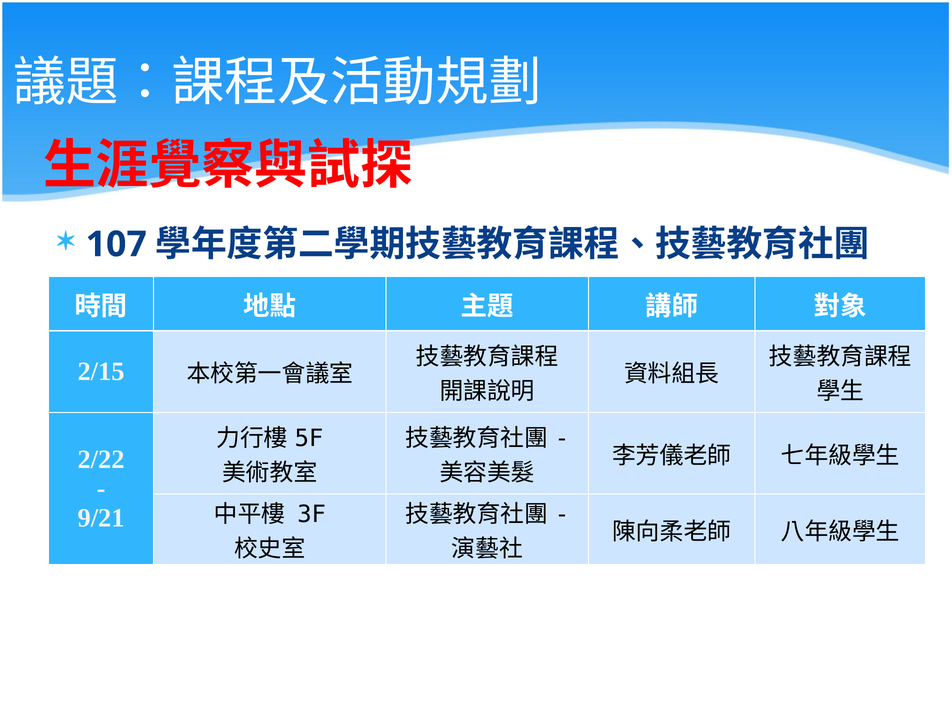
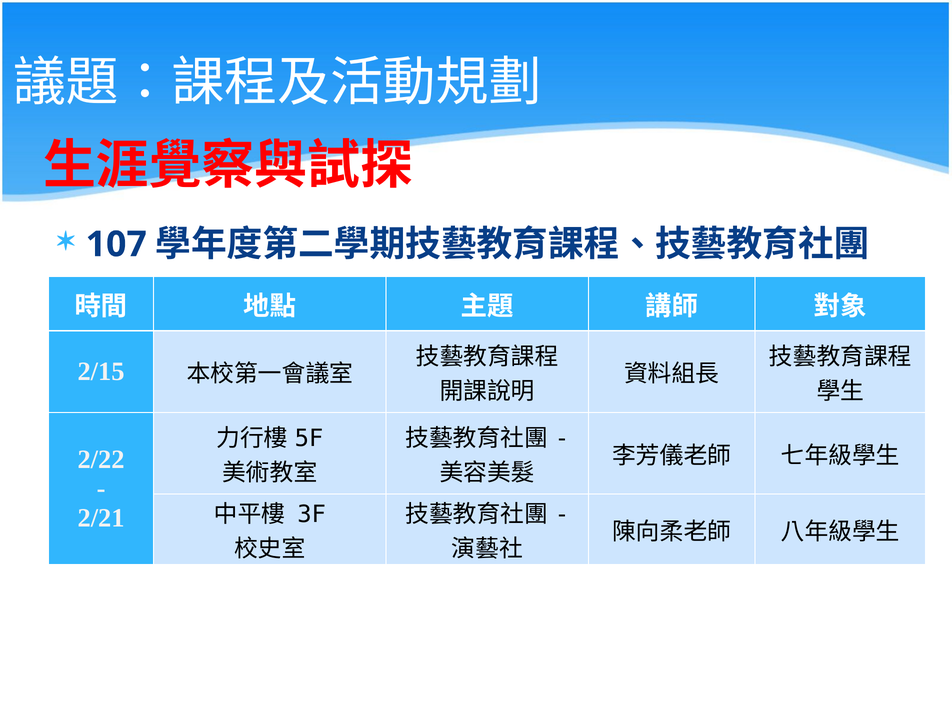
9/21: 9/21 -> 2/21 (101, 518)
